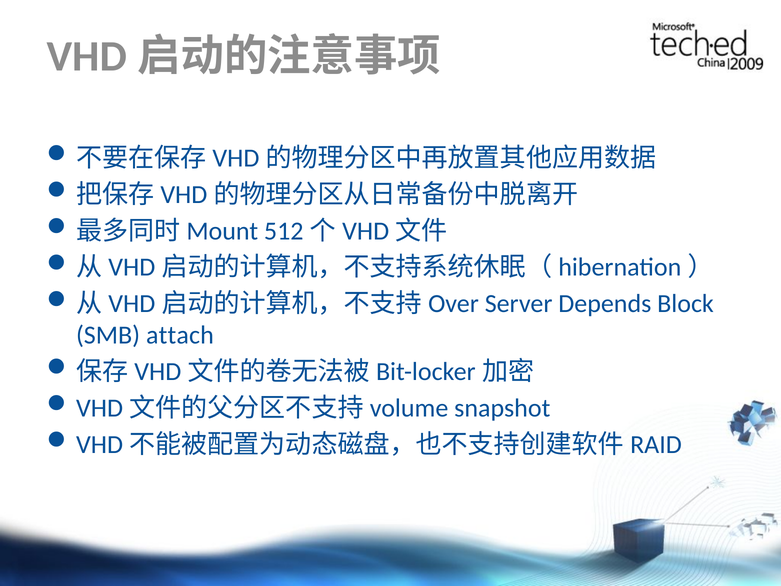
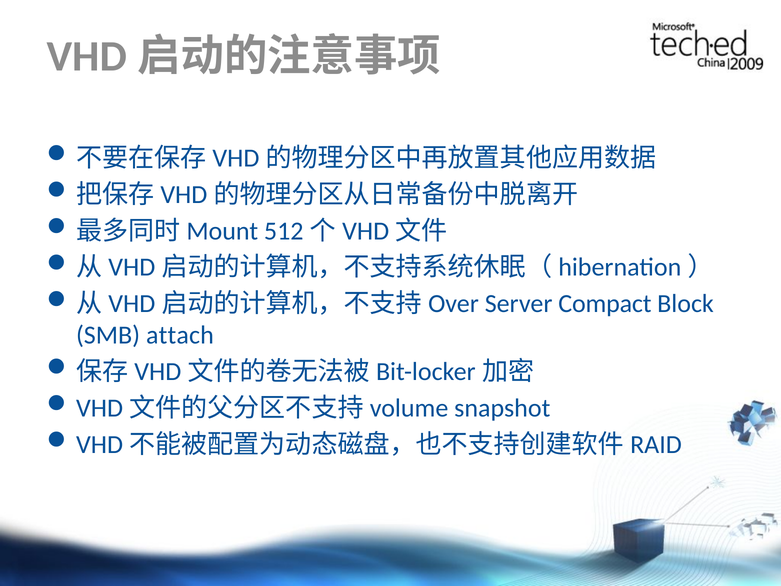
Depends: Depends -> Compact (605, 304)
